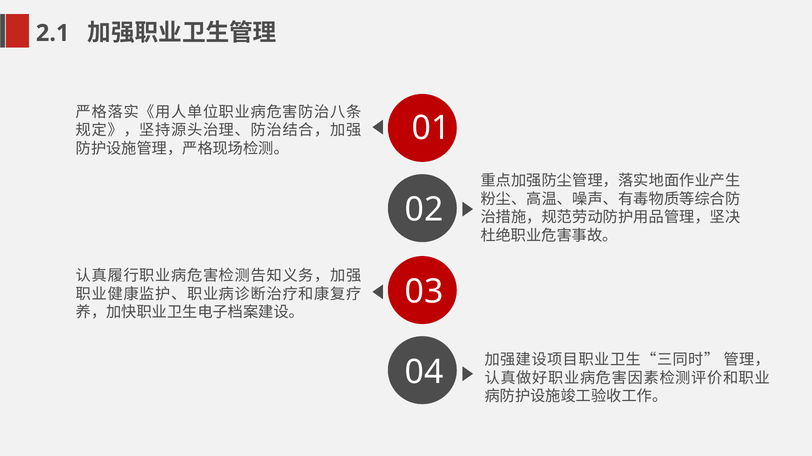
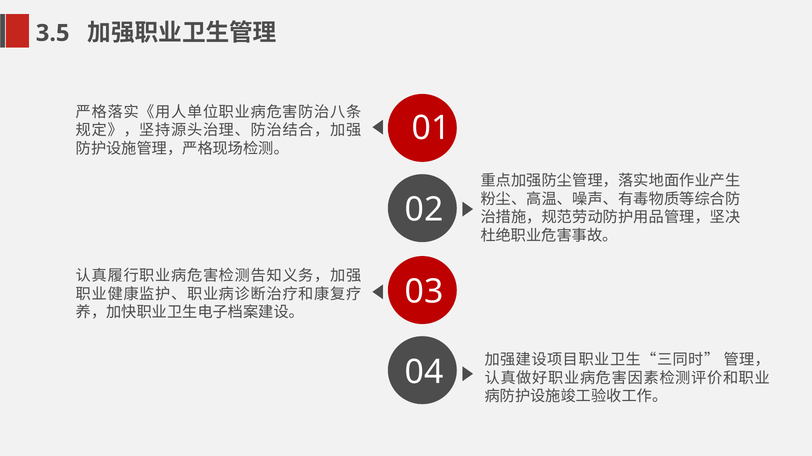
2.1: 2.1 -> 3.5 (53, 33)
